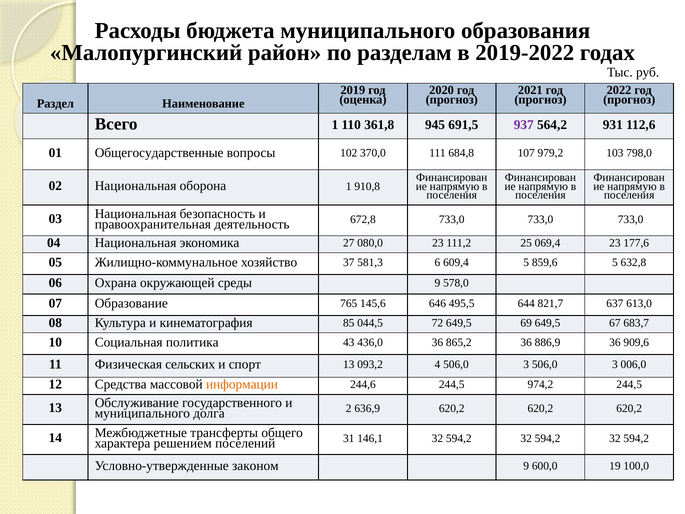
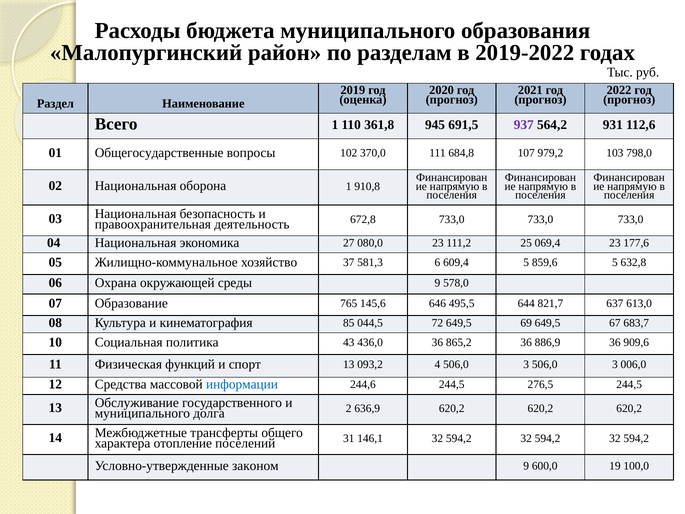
сельских: сельских -> функций (190, 364)
информации colour: orange -> blue (242, 384)
974,2: 974,2 -> 276,5 (540, 384)
решением: решением -> отопление (183, 443)
